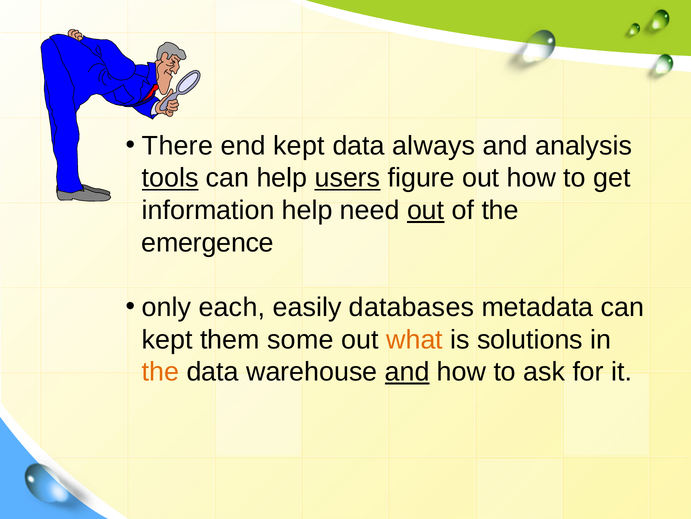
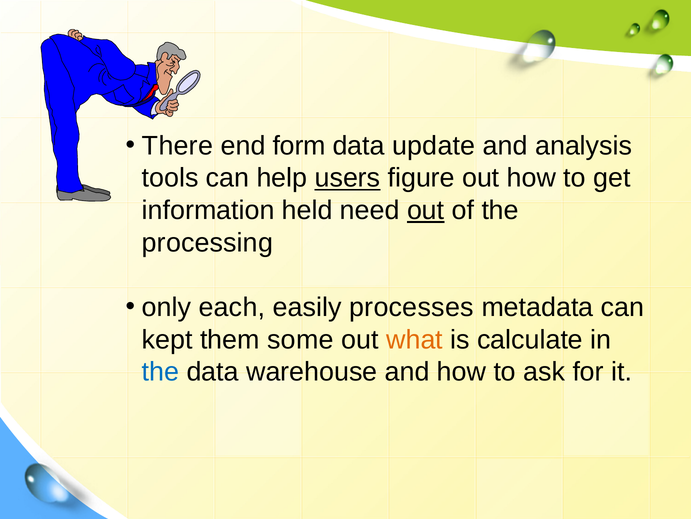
end kept: kept -> form (299, 146)
always: always -> update (434, 146)
tools underline: present -> none (170, 178)
information help: help -> held (307, 210)
emergence: emergence -> processing (207, 242)
databases: databases -> processes (411, 307)
solutions: solutions -> calculate (530, 339)
the colour: orange -> blue (161, 371)
and underline: present -> none (407, 371)
